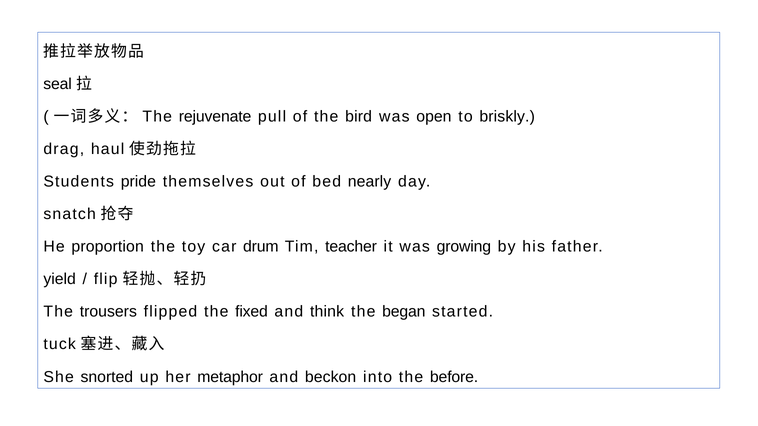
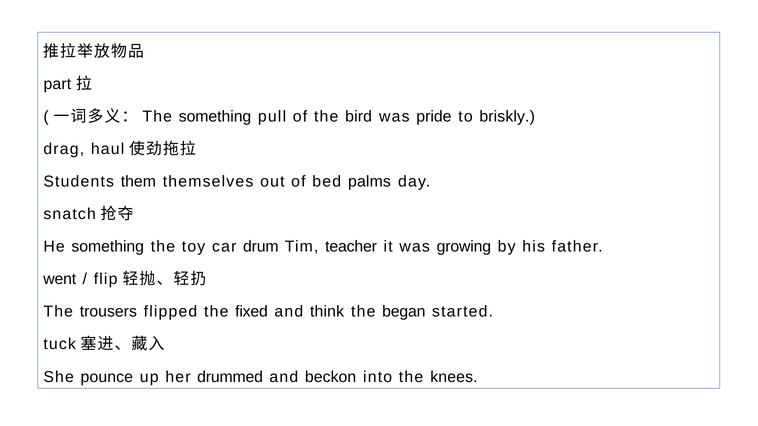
seal: seal -> part (57, 84)
The rejuvenate: rejuvenate -> something (215, 117)
open: open -> pride (434, 117)
pride: pride -> them (138, 182)
nearly: nearly -> palms (369, 182)
He proportion: proportion -> something (108, 247)
yield: yield -> went (60, 280)
snorted: snorted -> pounce (107, 377)
metaphor: metaphor -> drummed (230, 377)
before: before -> knees (454, 377)
